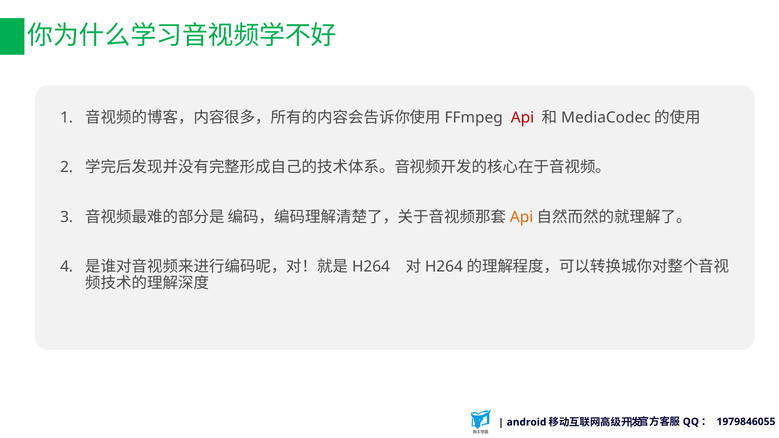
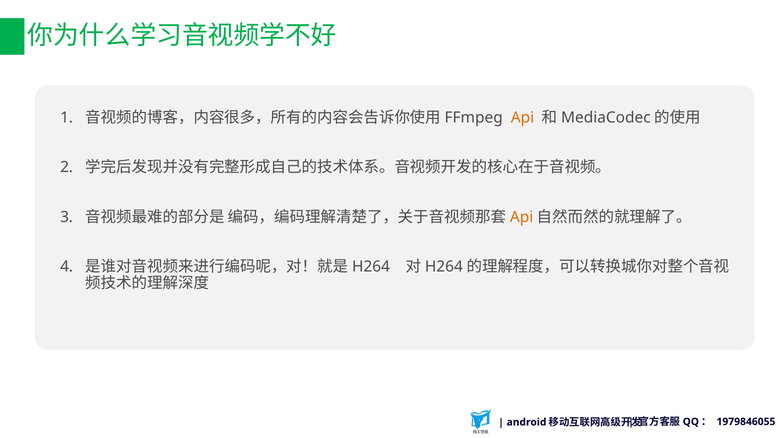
Api colour: red -> orange (523, 118)
